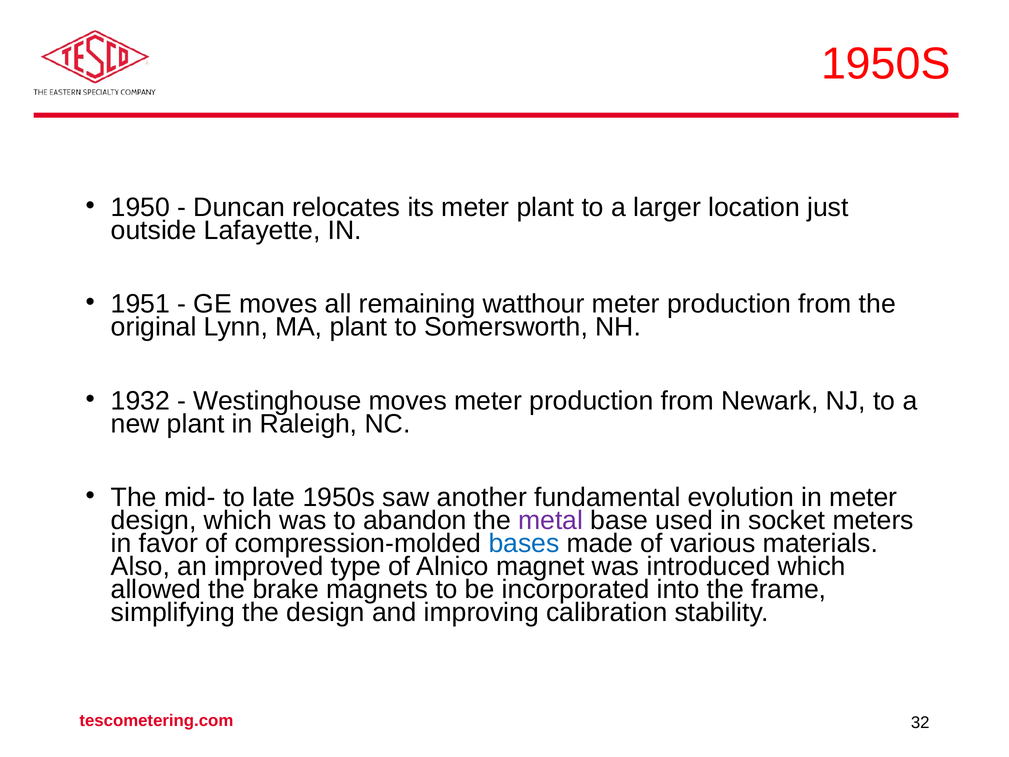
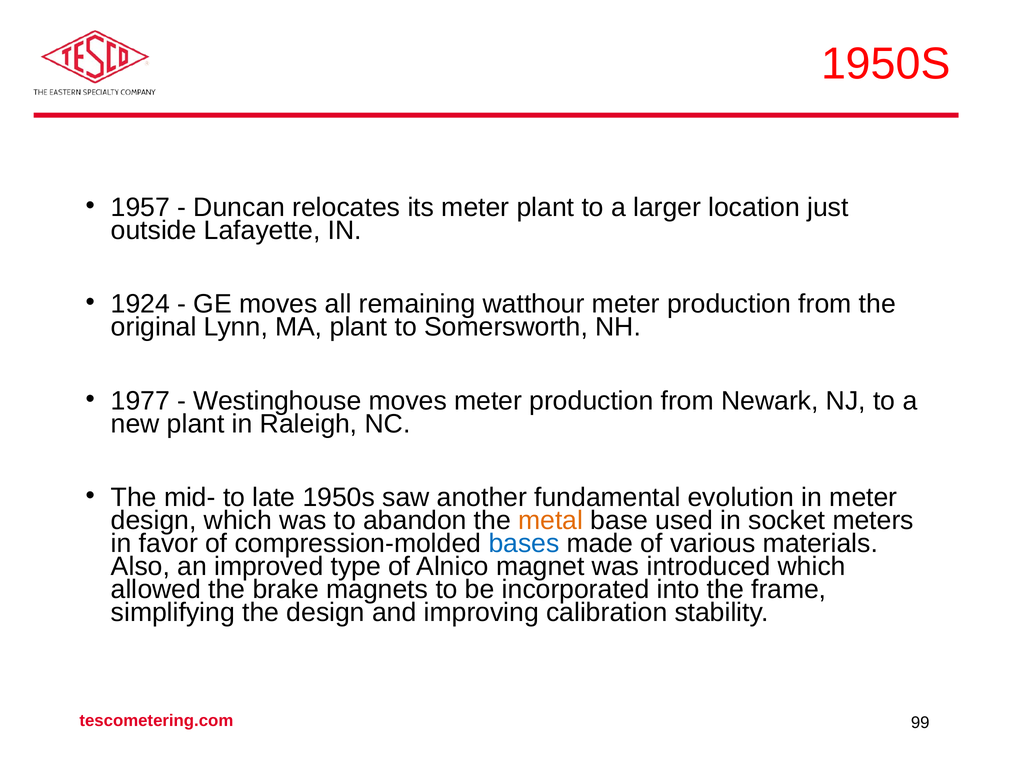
1950: 1950 -> 1957 (141, 207)
1951: 1951 -> 1924 (141, 304)
1932: 1932 -> 1977 (141, 401)
metal colour: purple -> orange (551, 520)
32: 32 -> 99 (920, 723)
